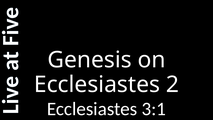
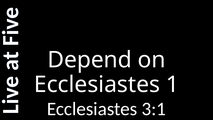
Genesis: Genesis -> Depend (90, 60)
2: 2 -> 1 (173, 84)
